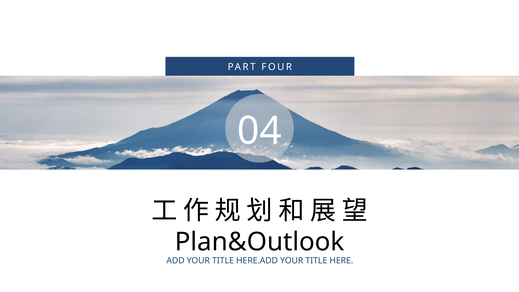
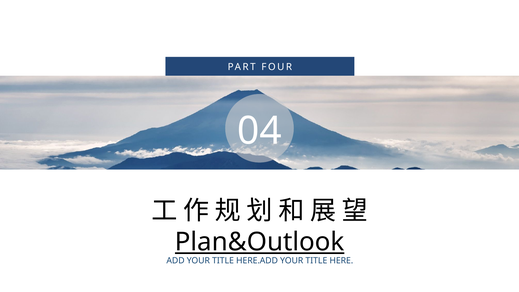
Plan&Outlook underline: none -> present (260, 242)
